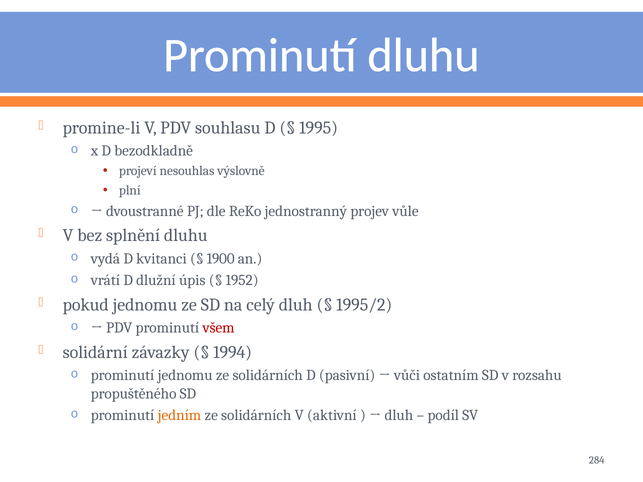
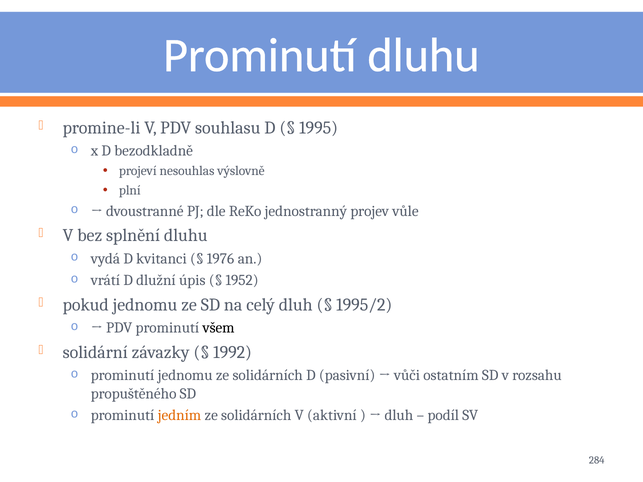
1900: 1900 -> 1976 (221, 259)
všem colour: red -> black (219, 328)
1994: 1994 -> 1992 (233, 352)
